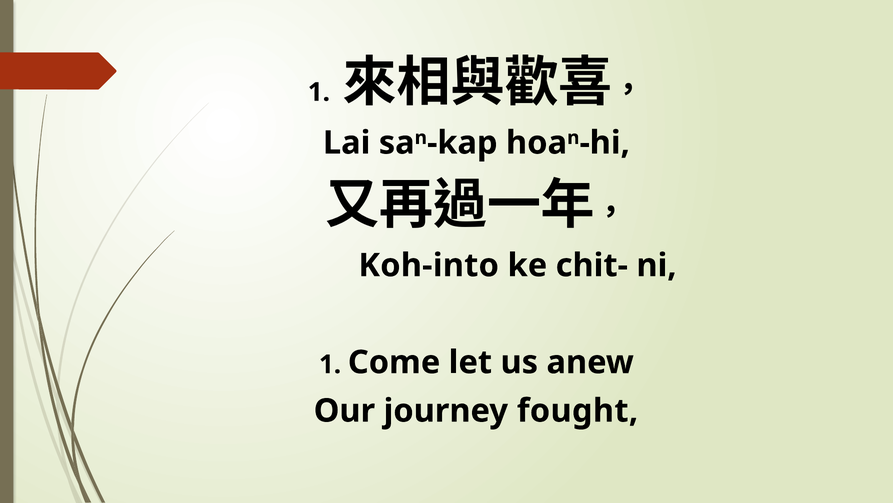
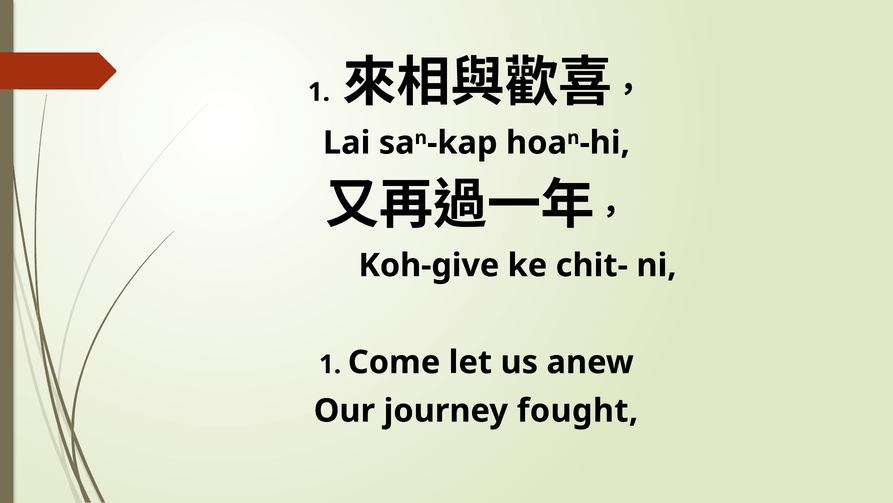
Koh-into: Koh-into -> Koh-give (429, 265)
